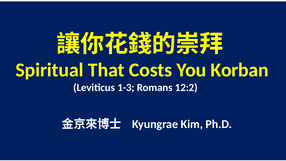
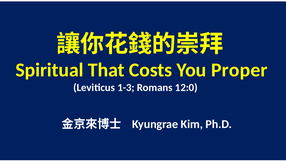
Korban: Korban -> Proper (239, 70)
12:2: 12:2 -> 12:0 (186, 88)
